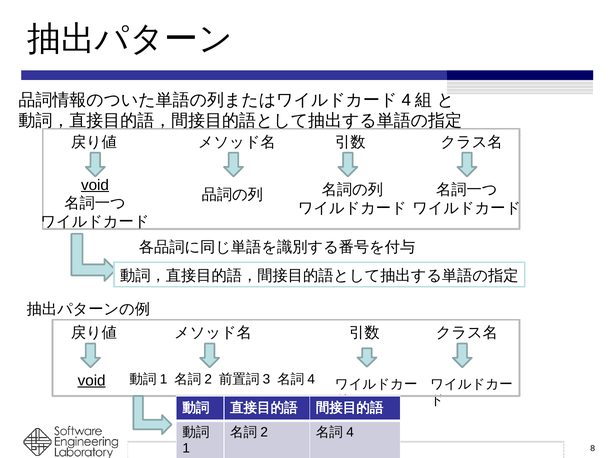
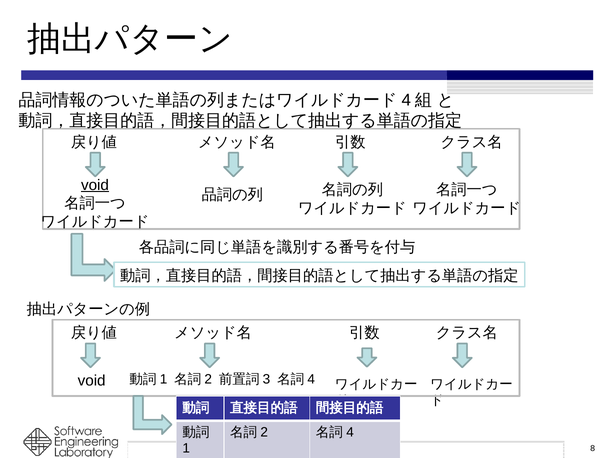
void underline: present -> none (92, 380)
